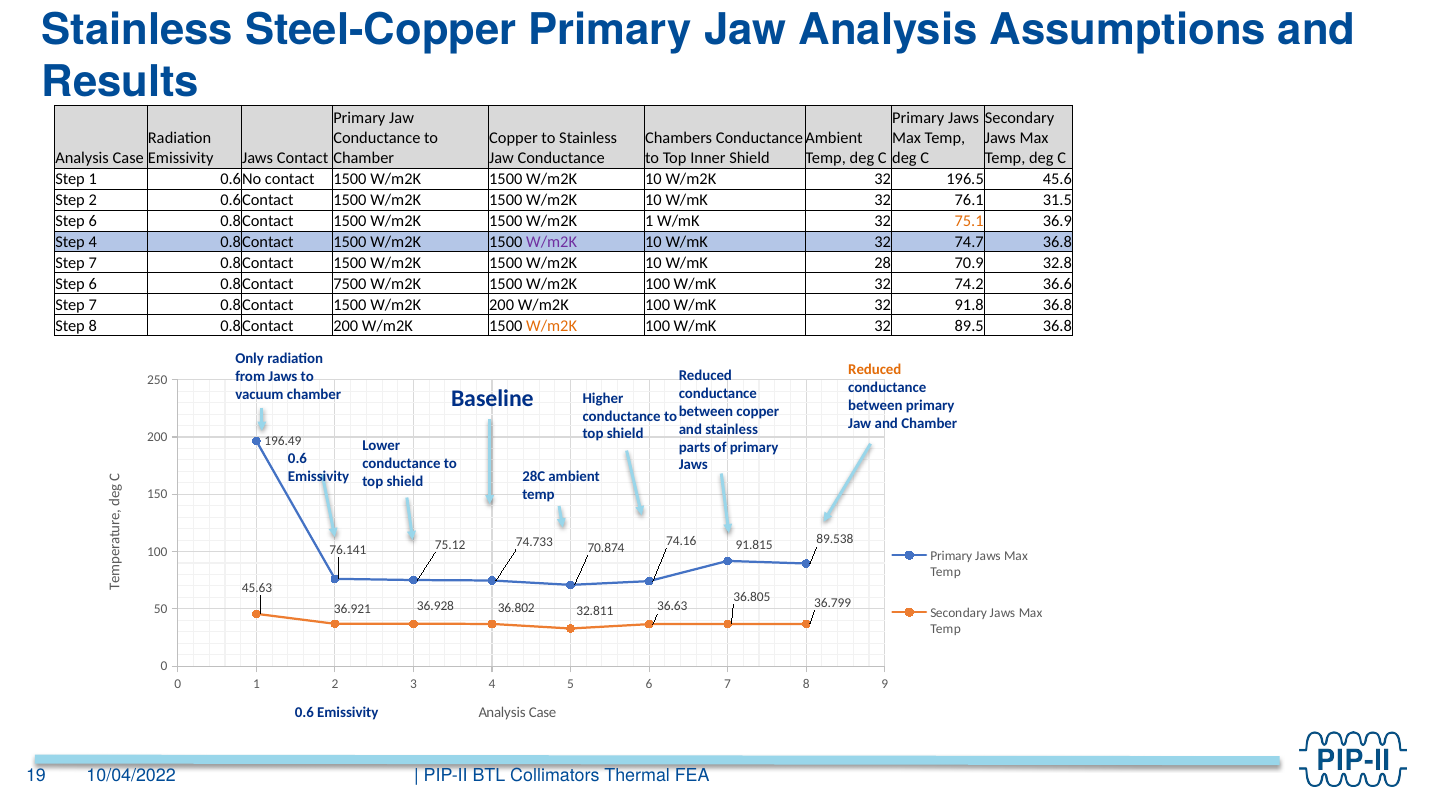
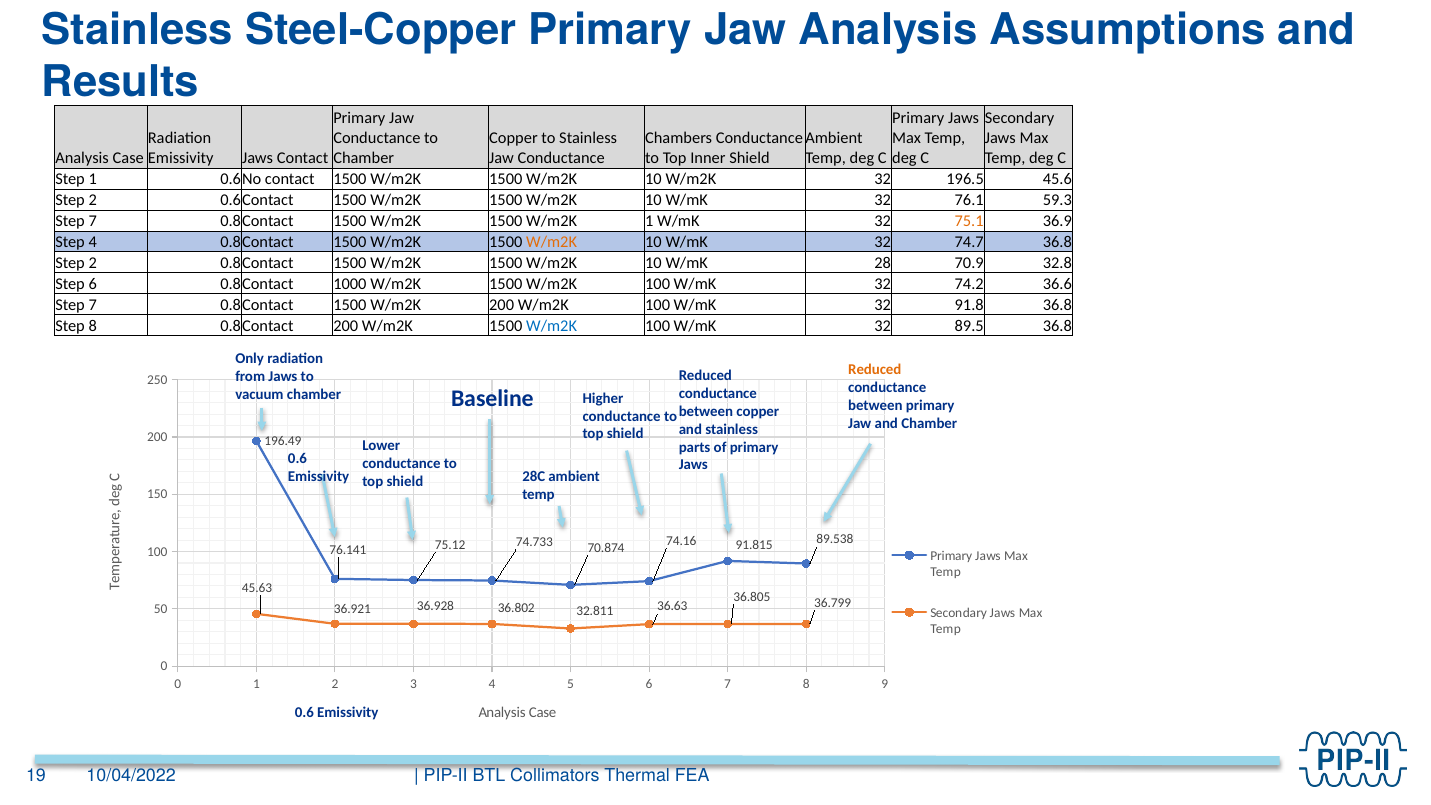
31.5: 31.5 -> 59.3 (1057, 200)
6: 6 -> 7 (93, 221)
W/m2K colour: purple -> orange (552, 242)
7: 7 -> 2 (93, 263)
7500: 7500 -> 1000 (350, 284)
W/m2K colour: orange -> blue (552, 326)
